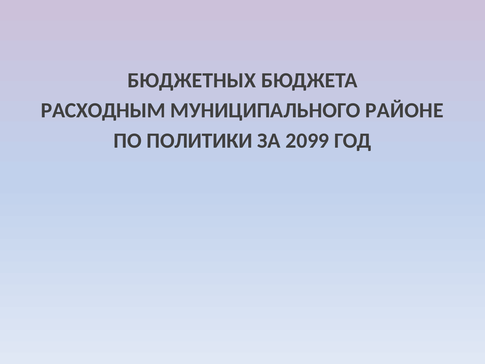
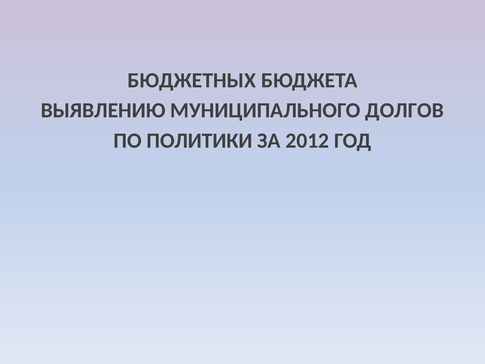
РАСХОДНЫМ: РАСХОДНЫМ -> ВЫЯВЛЕНИЮ (103, 110)
РАЙОНЕ: РАЙОНЕ -> ДОЛГОВ (405, 110)
2099: 2099 -> 2012 (307, 141)
